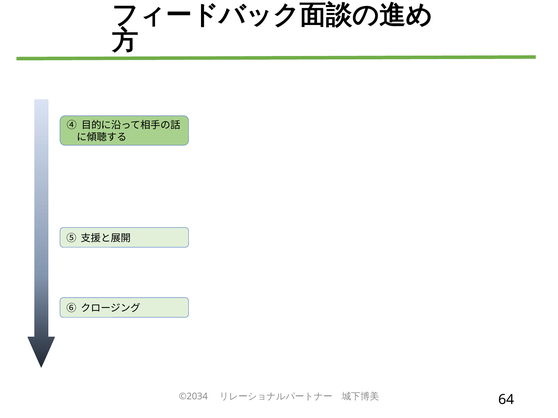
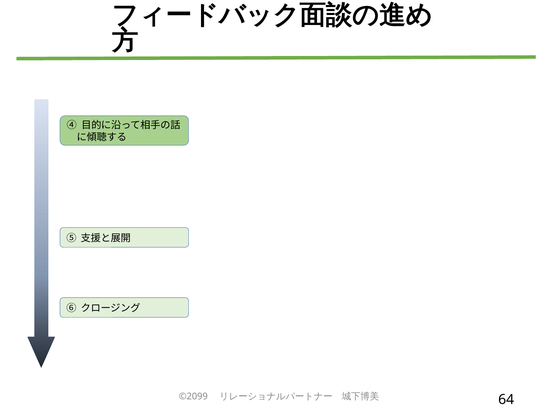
©2034: ©2034 -> ©2099 (193, 397)
